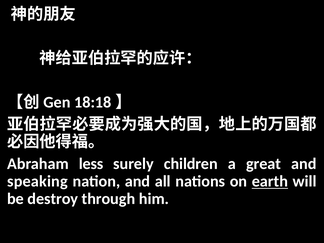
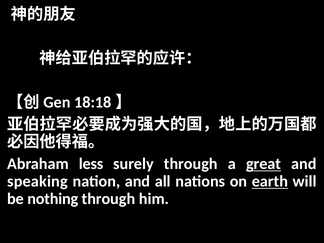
surely children: children -> through (191, 164)
great underline: none -> present (264, 164)
destroy: destroy -> nothing (53, 199)
